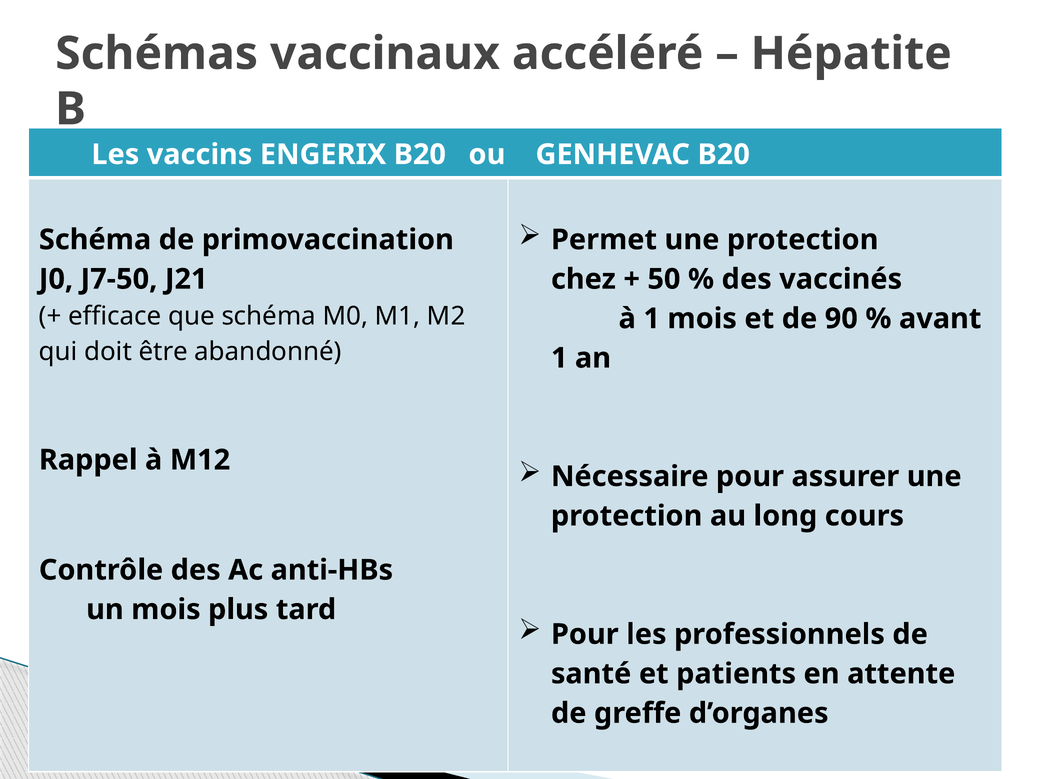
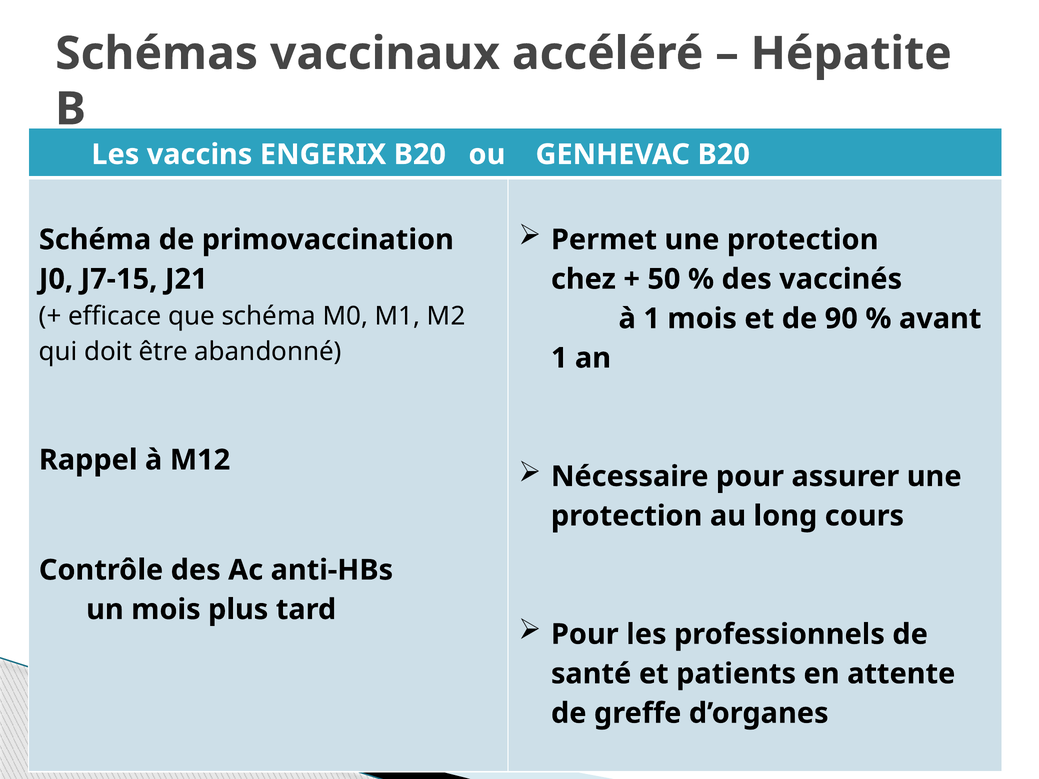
J7-50: J7-50 -> J7-15 (119, 279)
